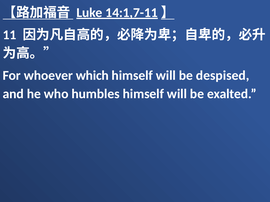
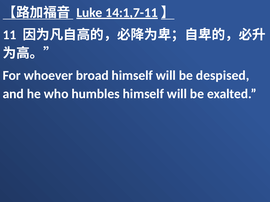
which: which -> broad (92, 76)
